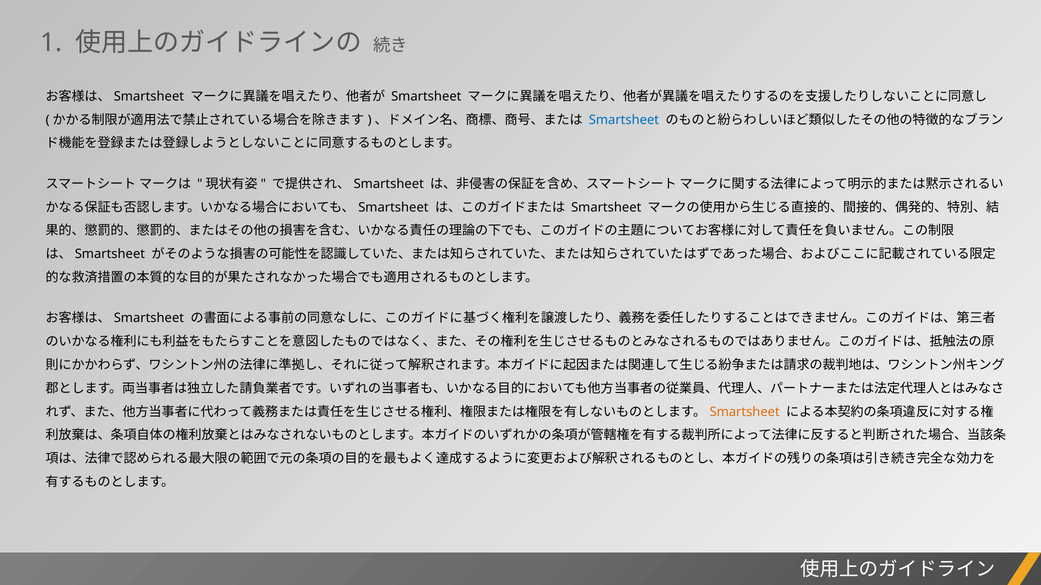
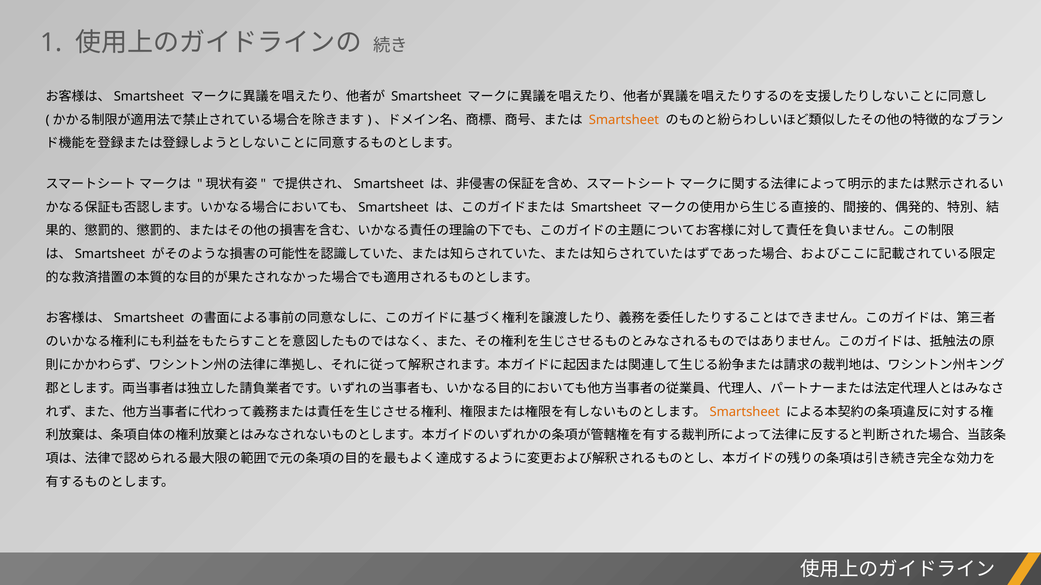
Smartsheet colour: blue -> orange (624, 120)
